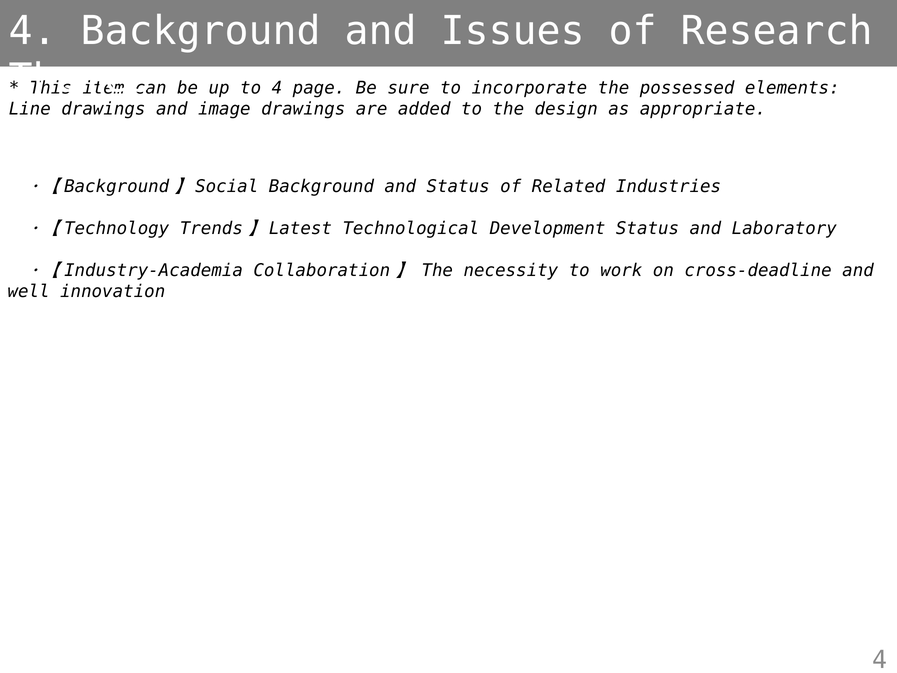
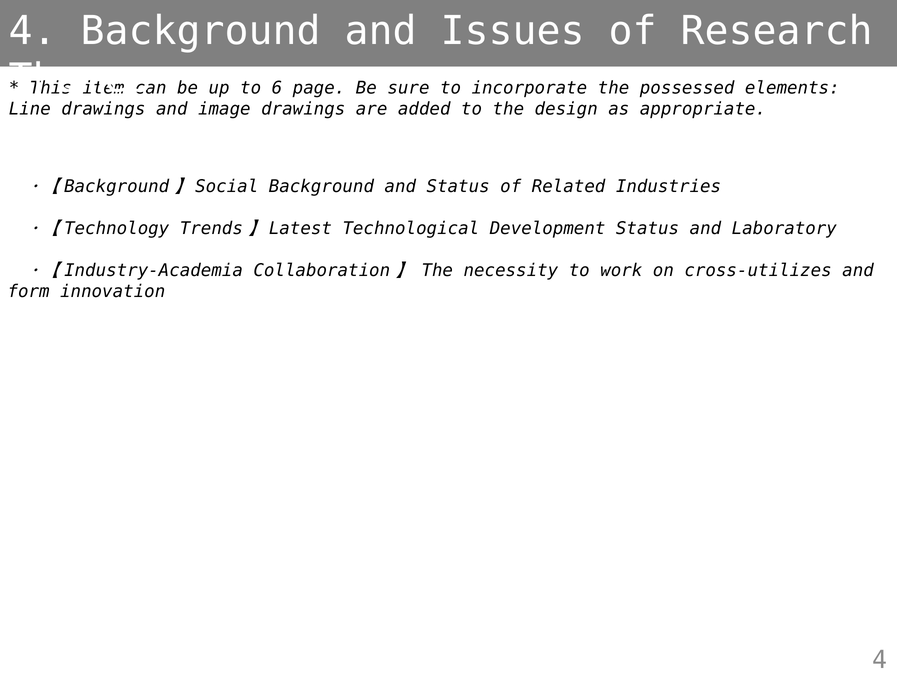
to 4: 4 -> 6 (277, 88)
cross-deadline: cross-deadline -> cross-utilizes (758, 270)
well: well -> form (29, 291)
